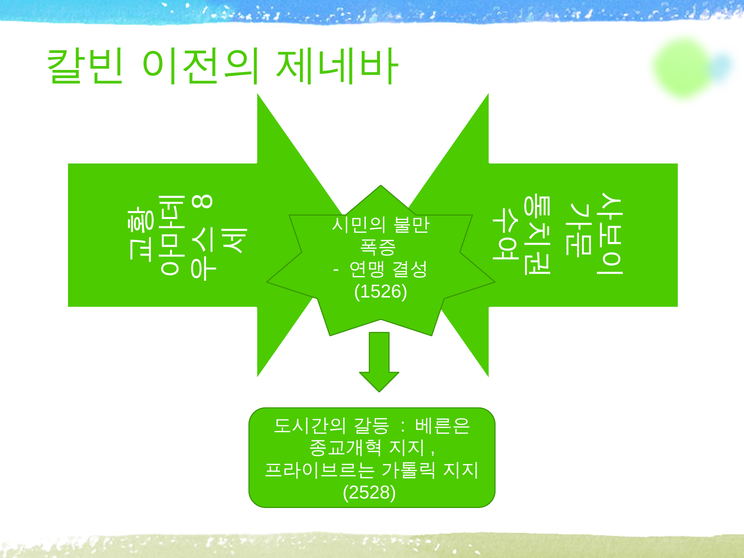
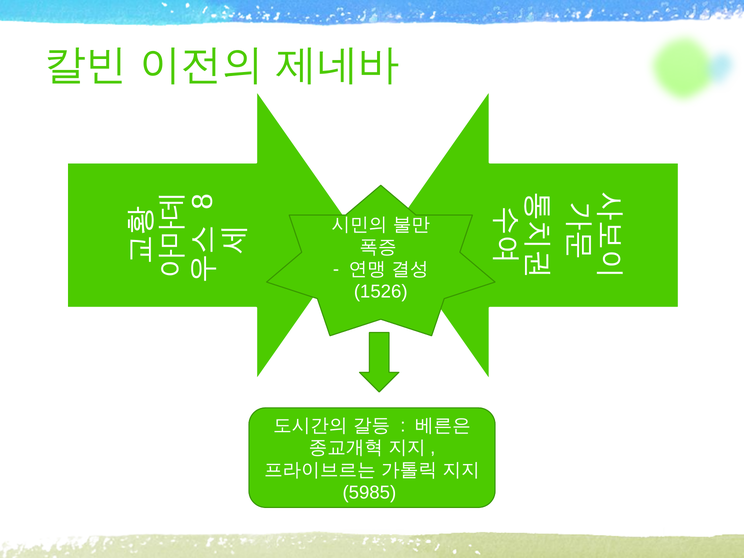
2528: 2528 -> 5985 (369, 492)
